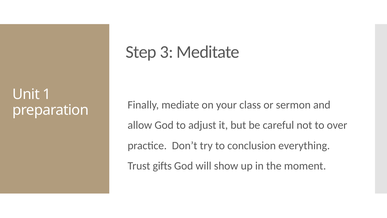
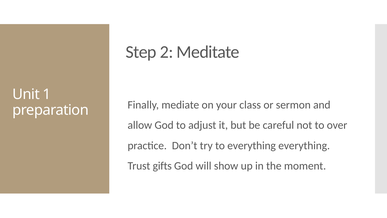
3: 3 -> 2 (167, 52)
to conclusion: conclusion -> everything (252, 145)
